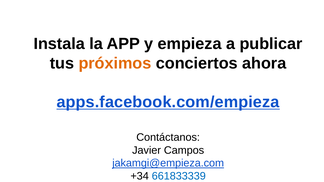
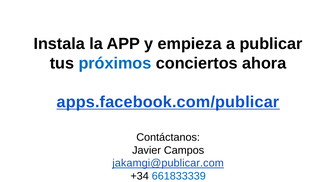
próximos colour: orange -> blue (115, 63)
apps.facebook.com/empieza: apps.facebook.com/empieza -> apps.facebook.com/publicar (168, 102)
jakamgi@empieza.com: jakamgi@empieza.com -> jakamgi@publicar.com (168, 163)
